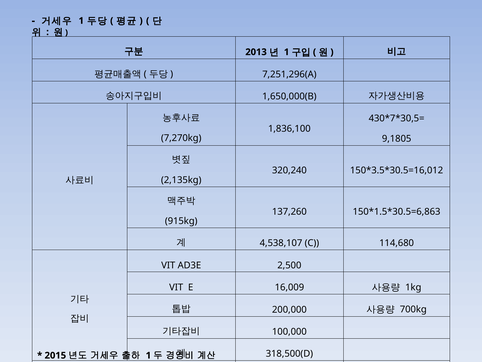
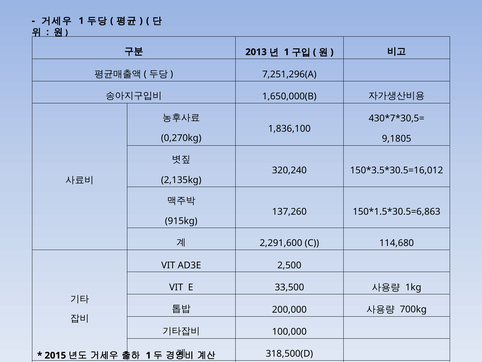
7,270kg: 7,270kg -> 0,270kg (181, 138)
4,538,107: 4,538,107 -> 2,291,600 (281, 243)
16,009: 16,009 -> 33,500 (289, 287)
